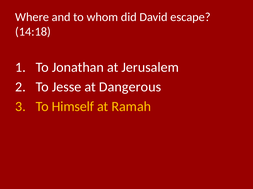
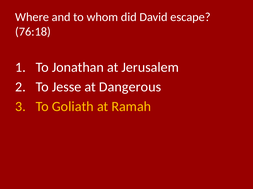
14:18: 14:18 -> 76:18 (33, 32)
Himself: Himself -> Goliath (73, 107)
